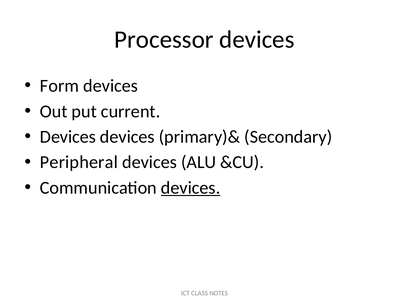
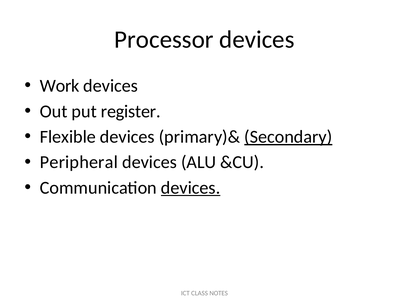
Form: Form -> Work (60, 86)
current: current -> register (131, 111)
Devices: Devices -> Flexible (68, 137)
Secondary underline: none -> present (288, 137)
